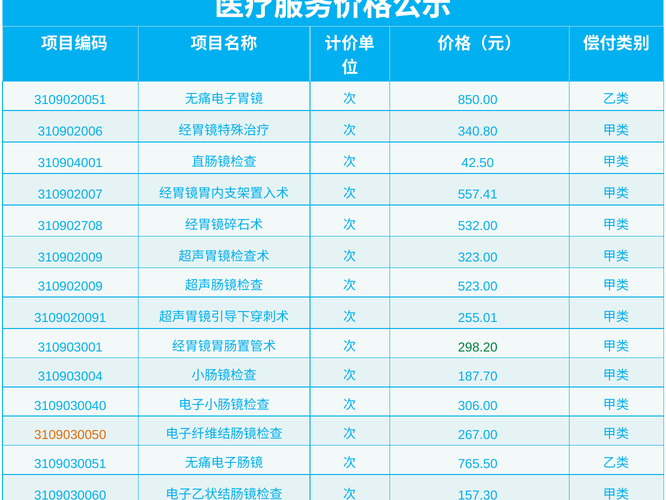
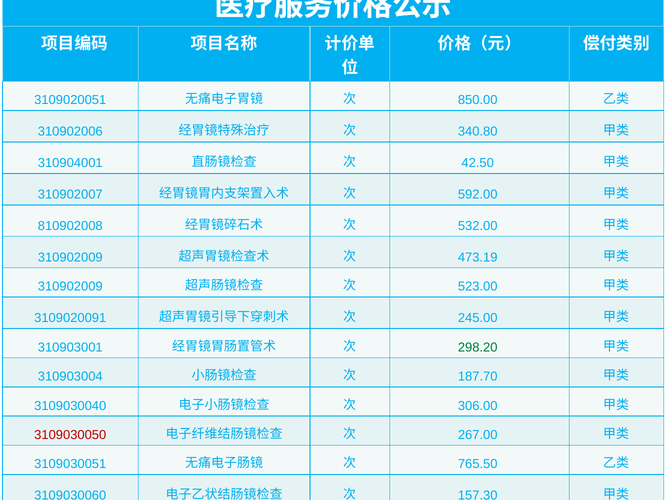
557.41: 557.41 -> 592.00 (478, 194)
310902708: 310902708 -> 810902008 (70, 226)
323.00: 323.00 -> 473.19 (478, 257)
255.01: 255.01 -> 245.00 (478, 318)
3109030050 colour: orange -> red (70, 434)
